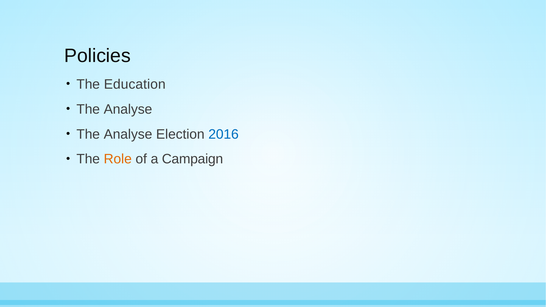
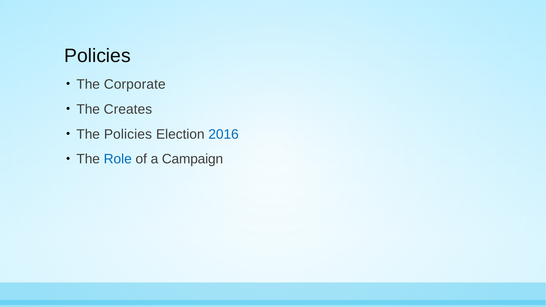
Education: Education -> Corporate (135, 84)
Analyse: Analyse -> Creates (128, 109)
Analyse: Analyse -> Policies (128, 134)
Role colour: orange -> blue (118, 159)
